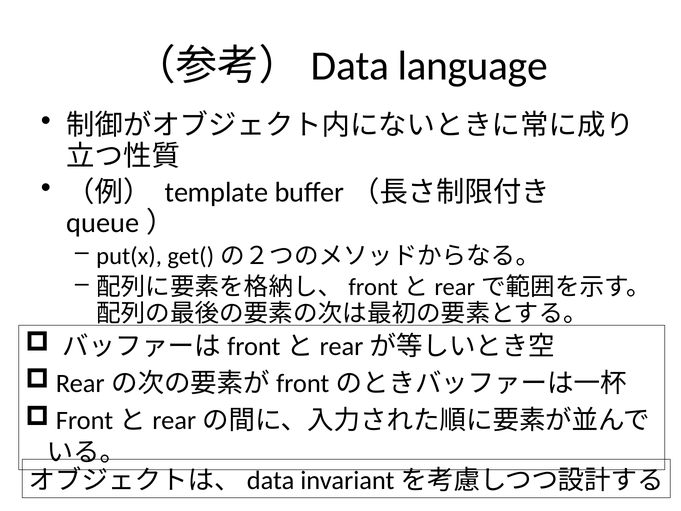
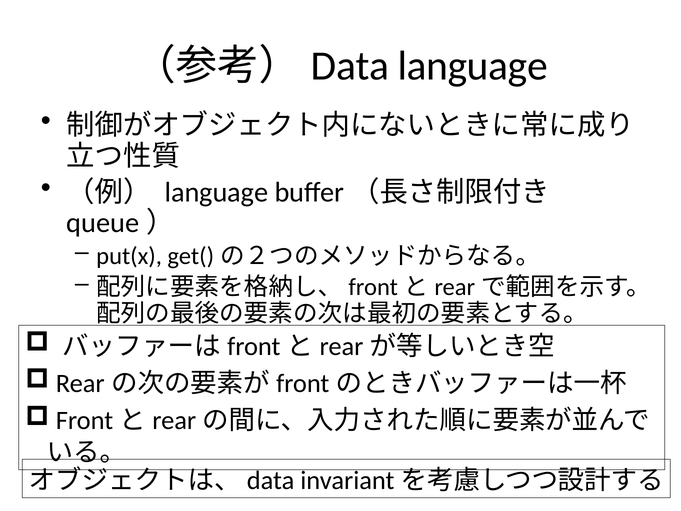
template: template -> language (216, 192)
